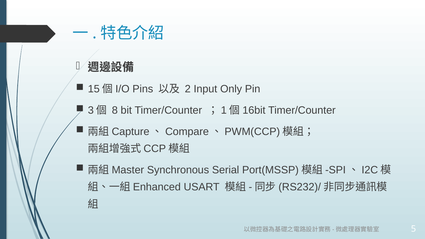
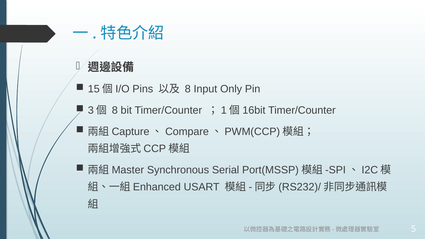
2: 2 -> 8 (188, 89)
